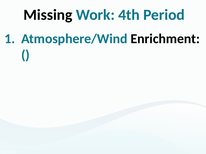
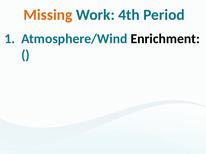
Missing colour: black -> orange (48, 15)
